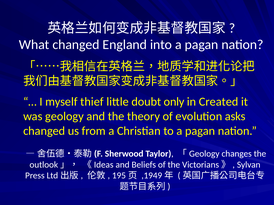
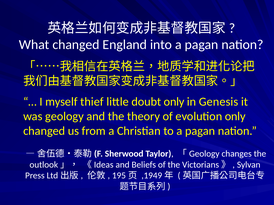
Created: Created -> Genesis (219, 102)
evolution asks: asks -> only (235, 117)
